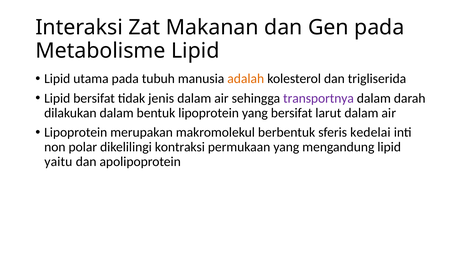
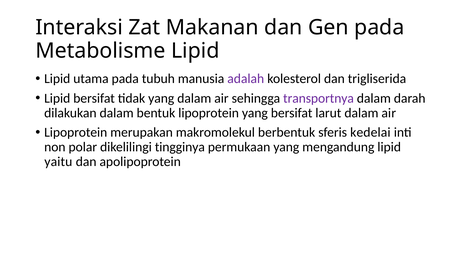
adalah colour: orange -> purple (246, 79)
tidak jenis: jenis -> yang (161, 98)
kontraksi: kontraksi -> tingginya (180, 147)
